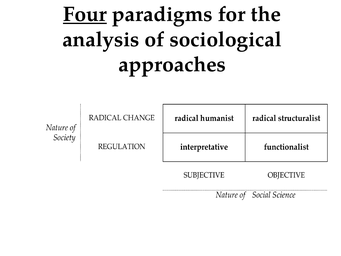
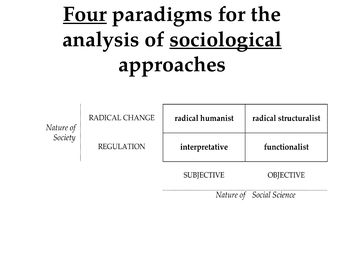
sociological underline: none -> present (226, 39)
